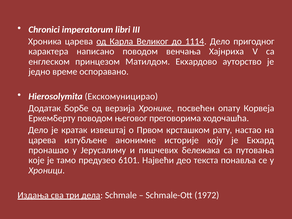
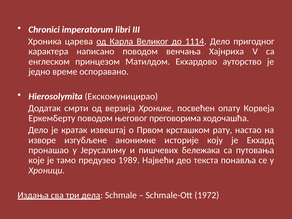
борбе: борбе -> смрти (76, 108)
царева: царева -> изворе (42, 140)
6101: 6101 -> 1989 (129, 160)
